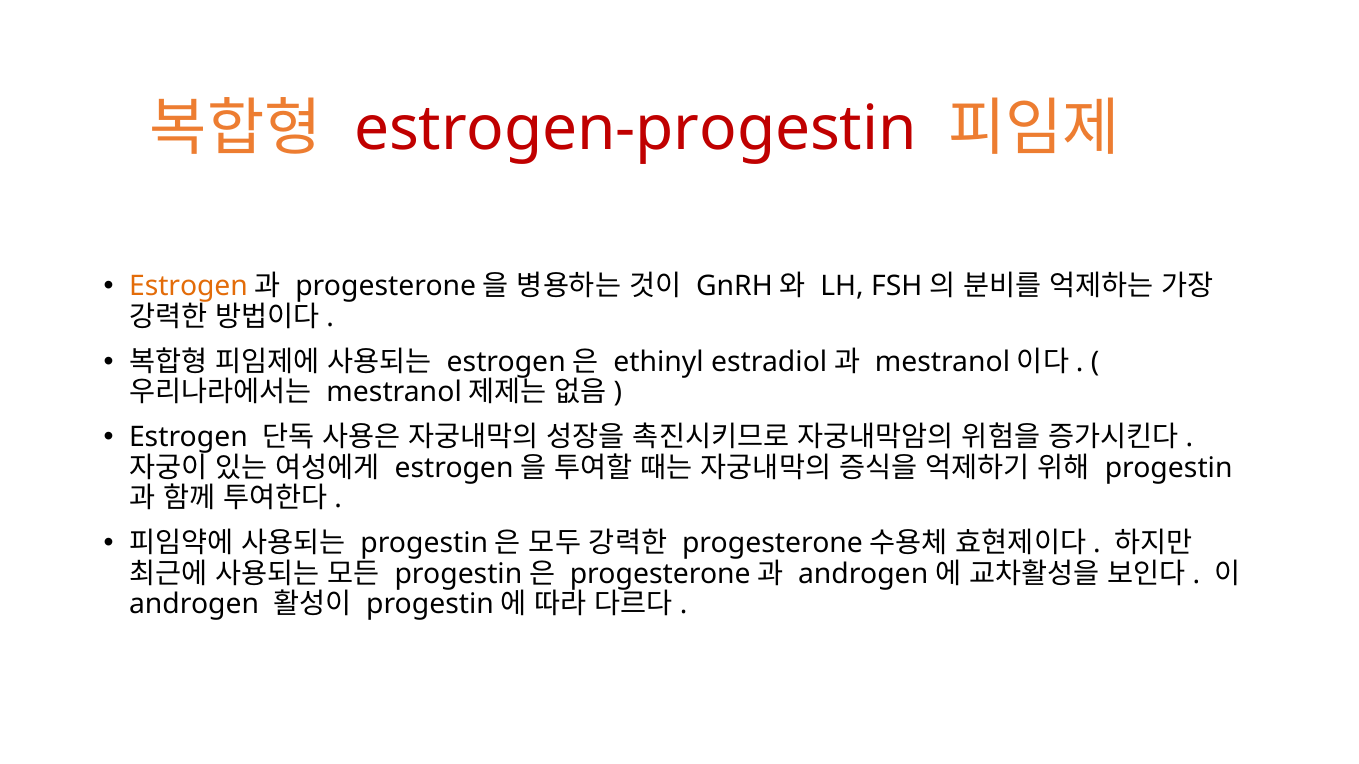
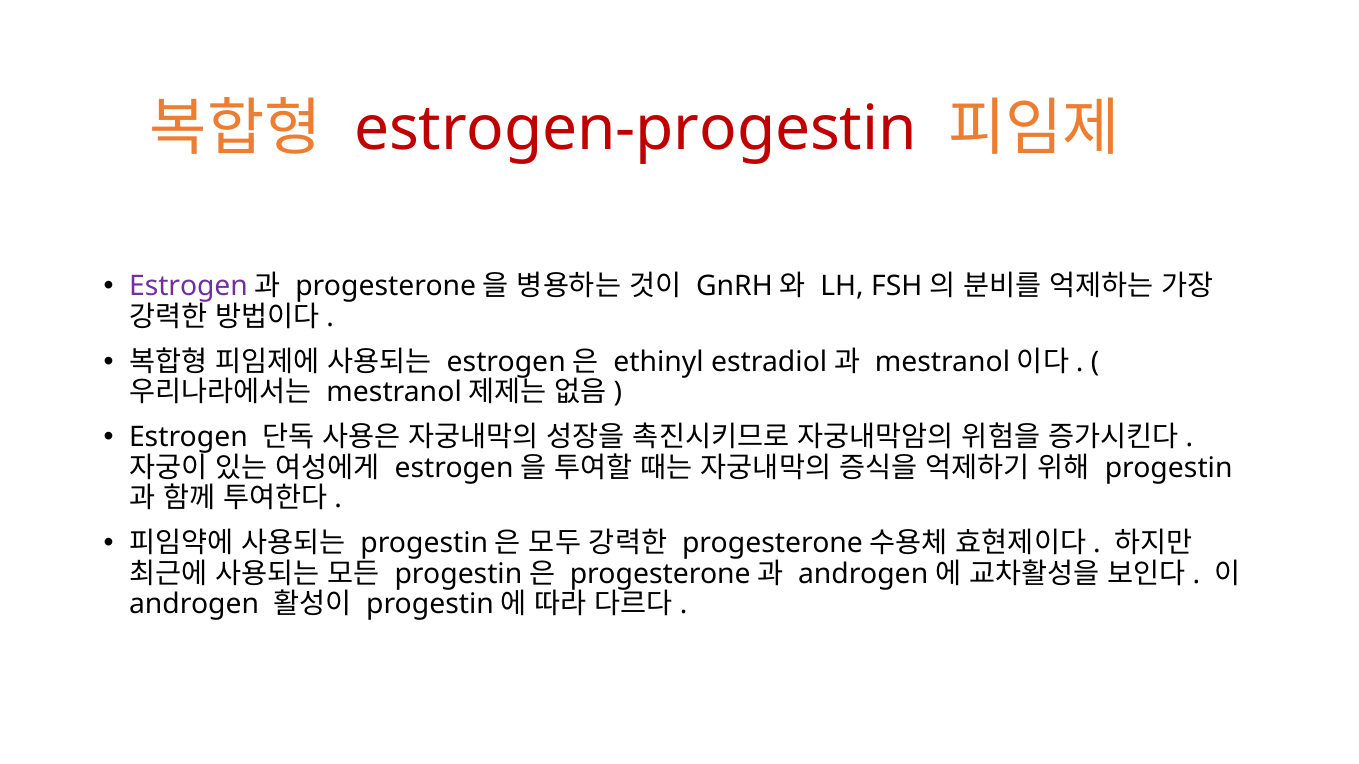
Estrogen colour: orange -> purple (188, 287)
